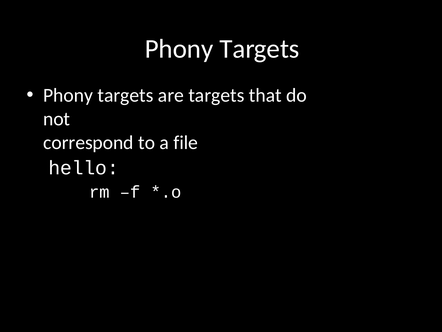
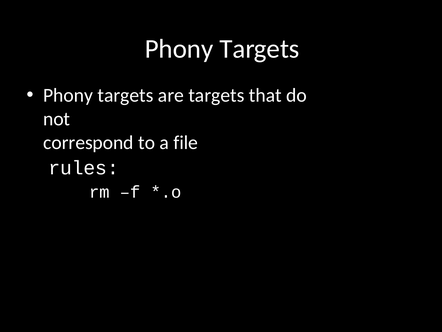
hello: hello -> rules (84, 168)
